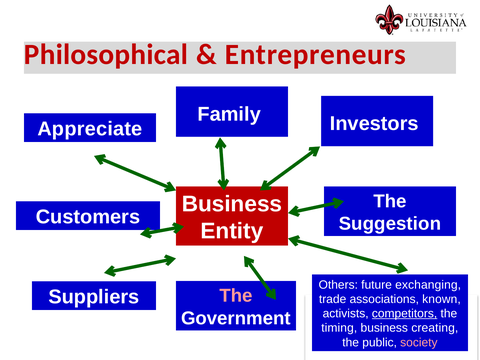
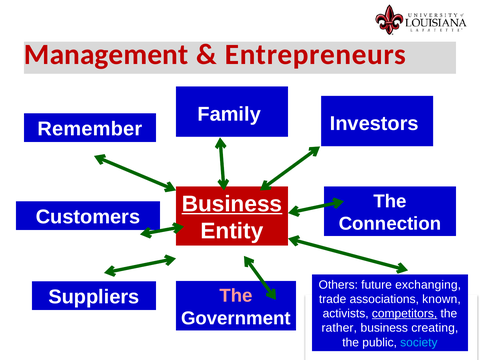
Philosophical: Philosophical -> Management (106, 55)
Appreciate: Appreciate -> Remember (90, 129)
Business underline: none -> present (232, 204)
Suggestion: Suggestion -> Connection (390, 224)
timing: timing -> rather (339, 328)
society colour: pink -> light blue (419, 342)
